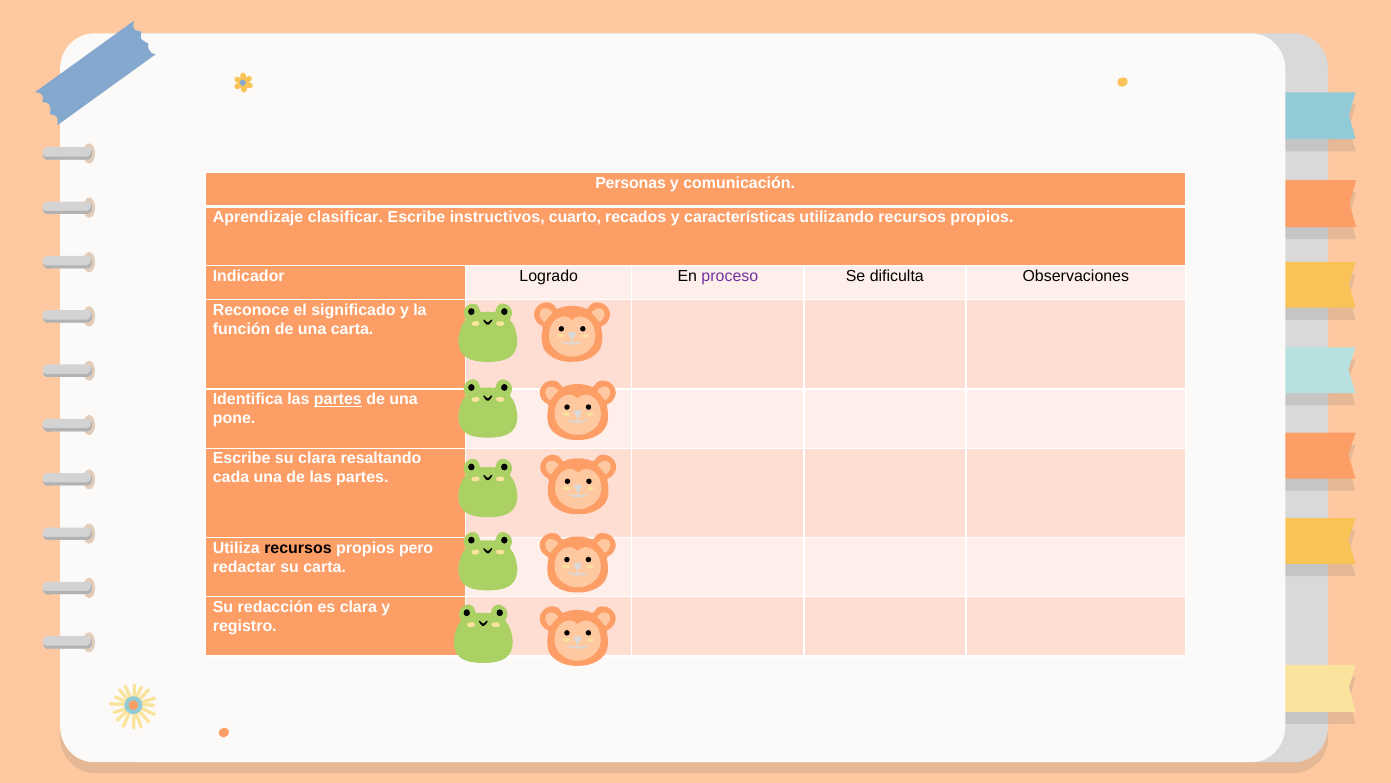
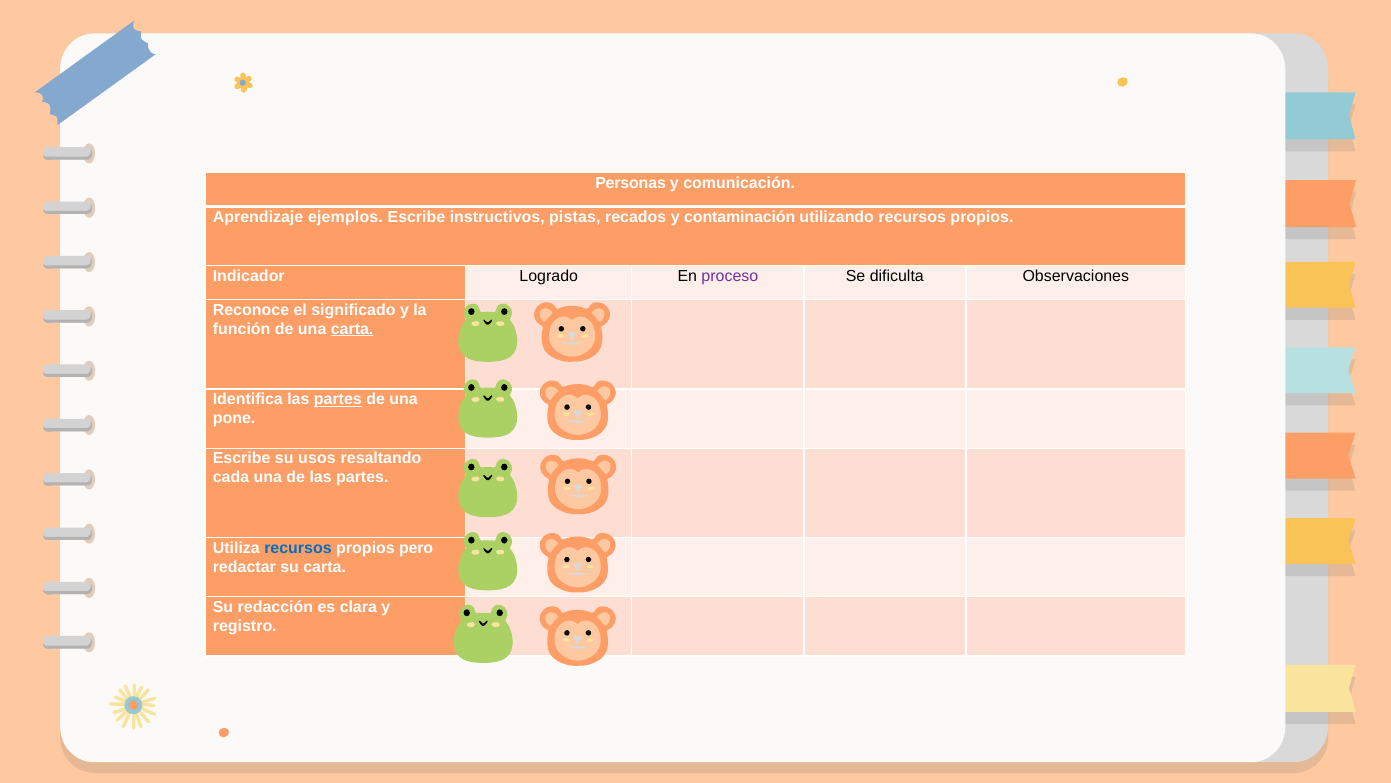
clasificar: clasificar -> ejemplos (345, 217)
cuarto: cuarto -> pistas (575, 217)
características: características -> contaminación (740, 217)
carta underline: none -> present (352, 329)
su clara: clara -> usos (317, 458)
recursos colour: black -> blue (298, 548)
